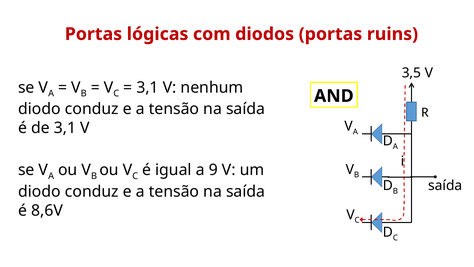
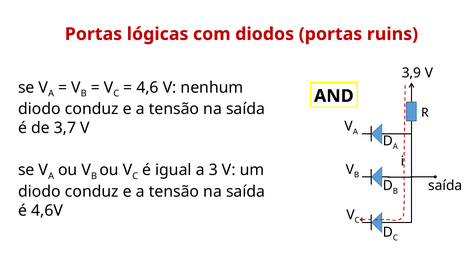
3,5: 3,5 -> 3,9 (411, 73)
3,1: 3,1 -> 4,6 (148, 87)
de 3,1: 3,1 -> 3,7 (65, 128)
9: 9 -> 3 (213, 170)
8,6V: 8,6V -> 4,6V (47, 210)
